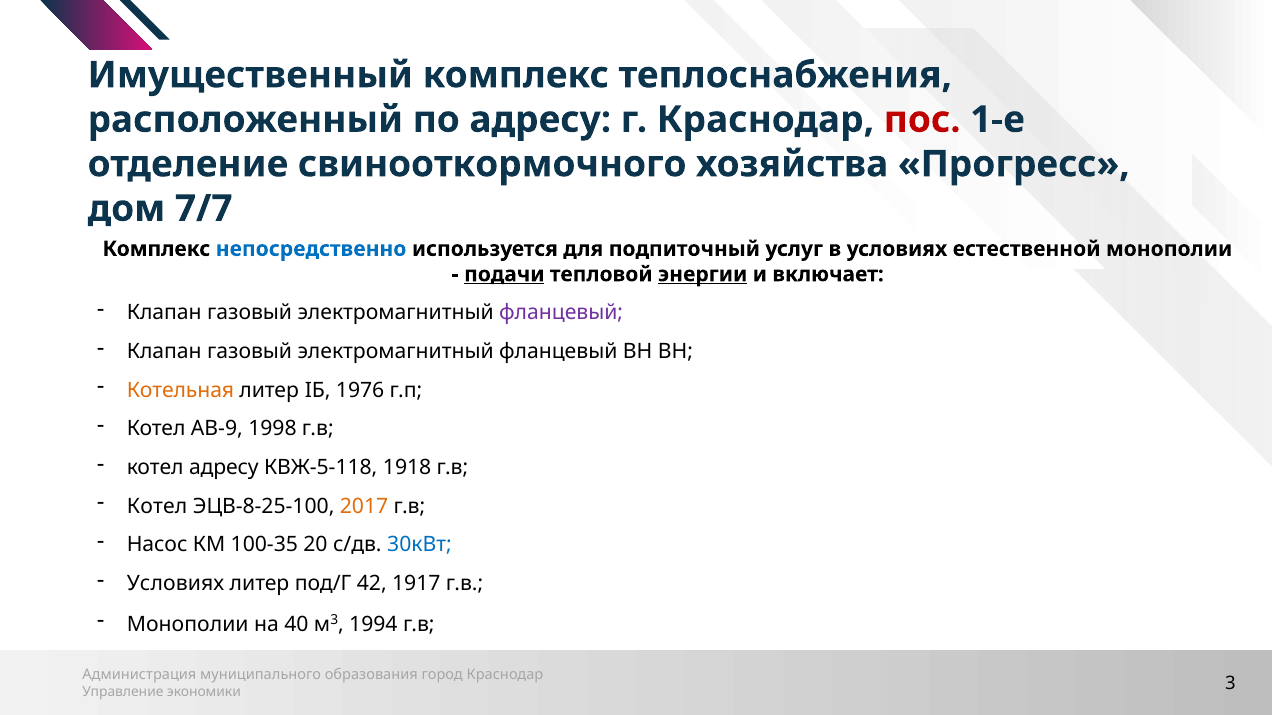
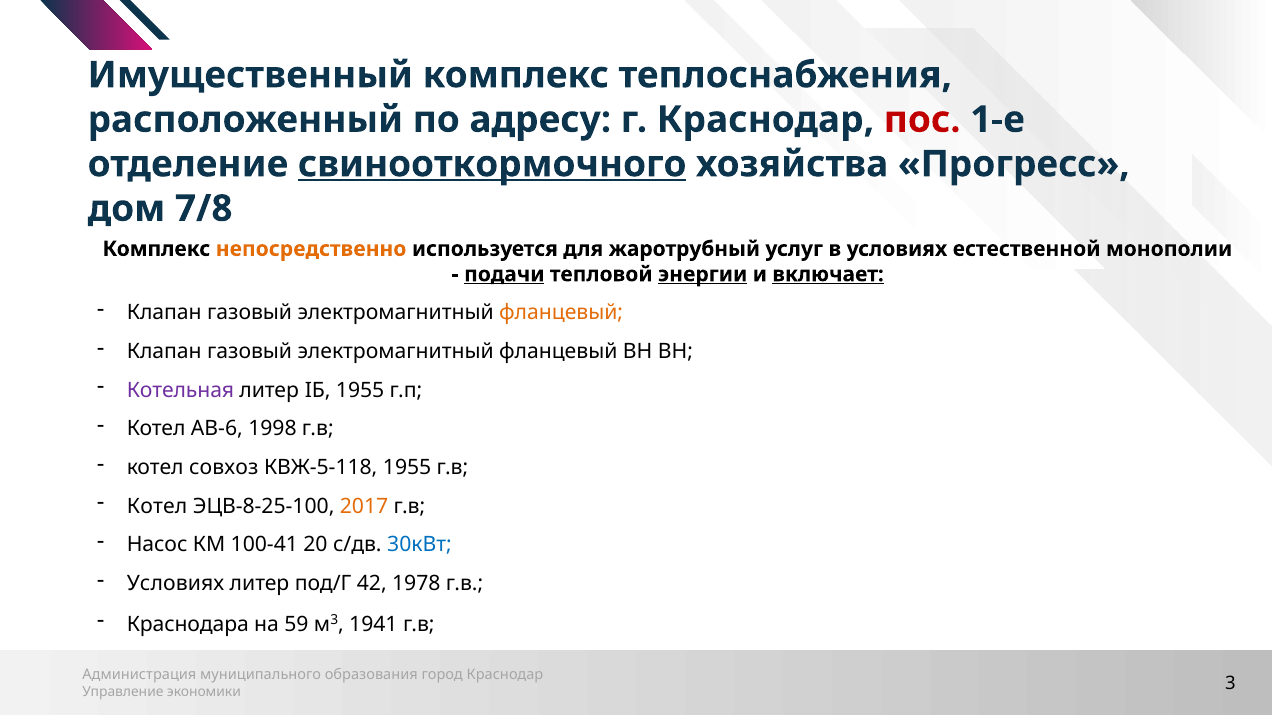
свинооткормочного underline: none -> present (492, 164)
7/7: 7/7 -> 7/8 (204, 209)
непосредственно colour: blue -> orange (311, 249)
подпиточный: подпиточный -> жаротрубный (684, 249)
включает underline: none -> present (828, 274)
фланцевый colour: purple -> orange (561, 313)
Котельная colour: orange -> purple (181, 391)
IБ 1976: 1976 -> 1955 (360, 391)
АВ-9: АВ-9 -> АВ-6 (217, 429)
котел адресу: адресу -> совхоз (224, 468)
КВЖ-5-118 1918: 1918 -> 1955 (407, 468)
100-35: 100-35 -> 100-41 (264, 545)
1917: 1917 -> 1978 (416, 584)
Монополии: Монополии -> Краснодара (188, 625)
40: 40 -> 59 (296, 625)
1994: 1994 -> 1941 (373, 625)
